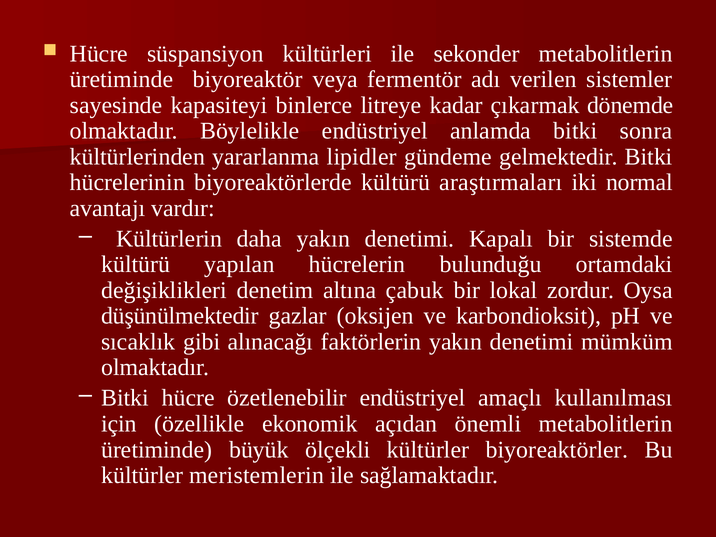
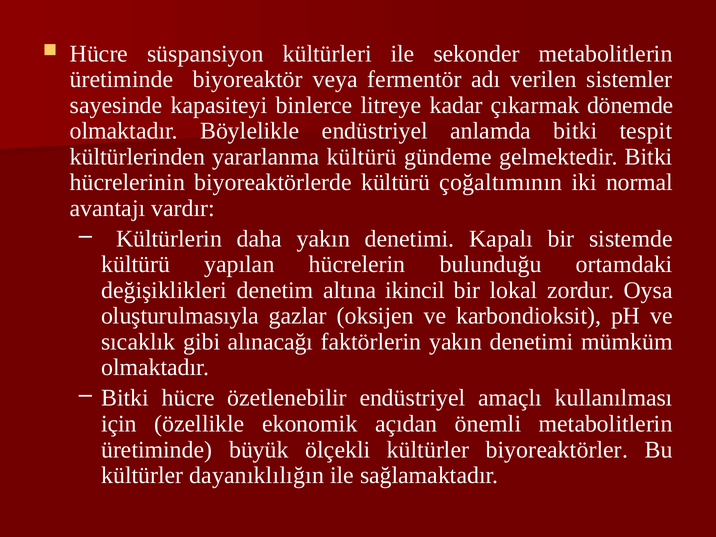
sonra: sonra -> tespit (646, 131)
yararlanma lipidler: lipidler -> kültürü (362, 157)
araştırmaları: araştırmaları -> çoğaltımının (501, 182)
çabuk: çabuk -> ikincil (415, 290)
düşünülmektedir: düşünülmektedir -> oluşturulmasıyla (180, 316)
meristemlerin: meristemlerin -> dayanıklılığın (257, 475)
